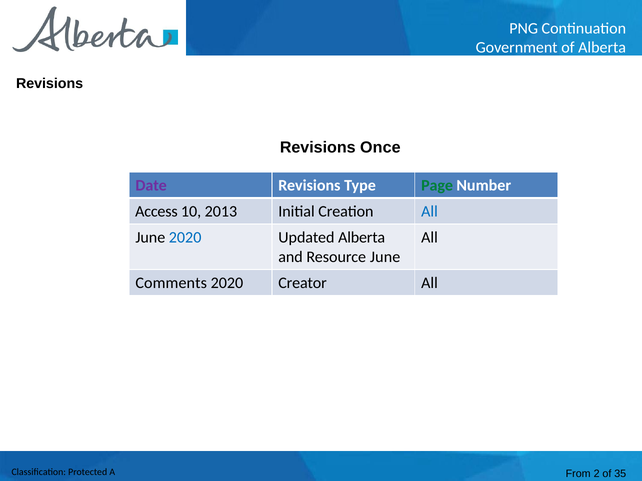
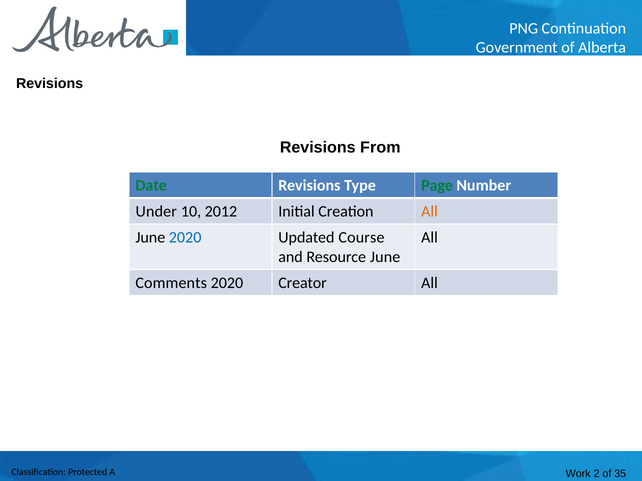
Once: Once -> From (380, 148)
Date colour: purple -> green (151, 185)
Access: Access -> Under (156, 211)
2013: 2013 -> 2012 (221, 211)
All colour: blue -> orange (430, 211)
Updated Alberta: Alberta -> Course (361, 237)
From: From -> Work (578, 474)
